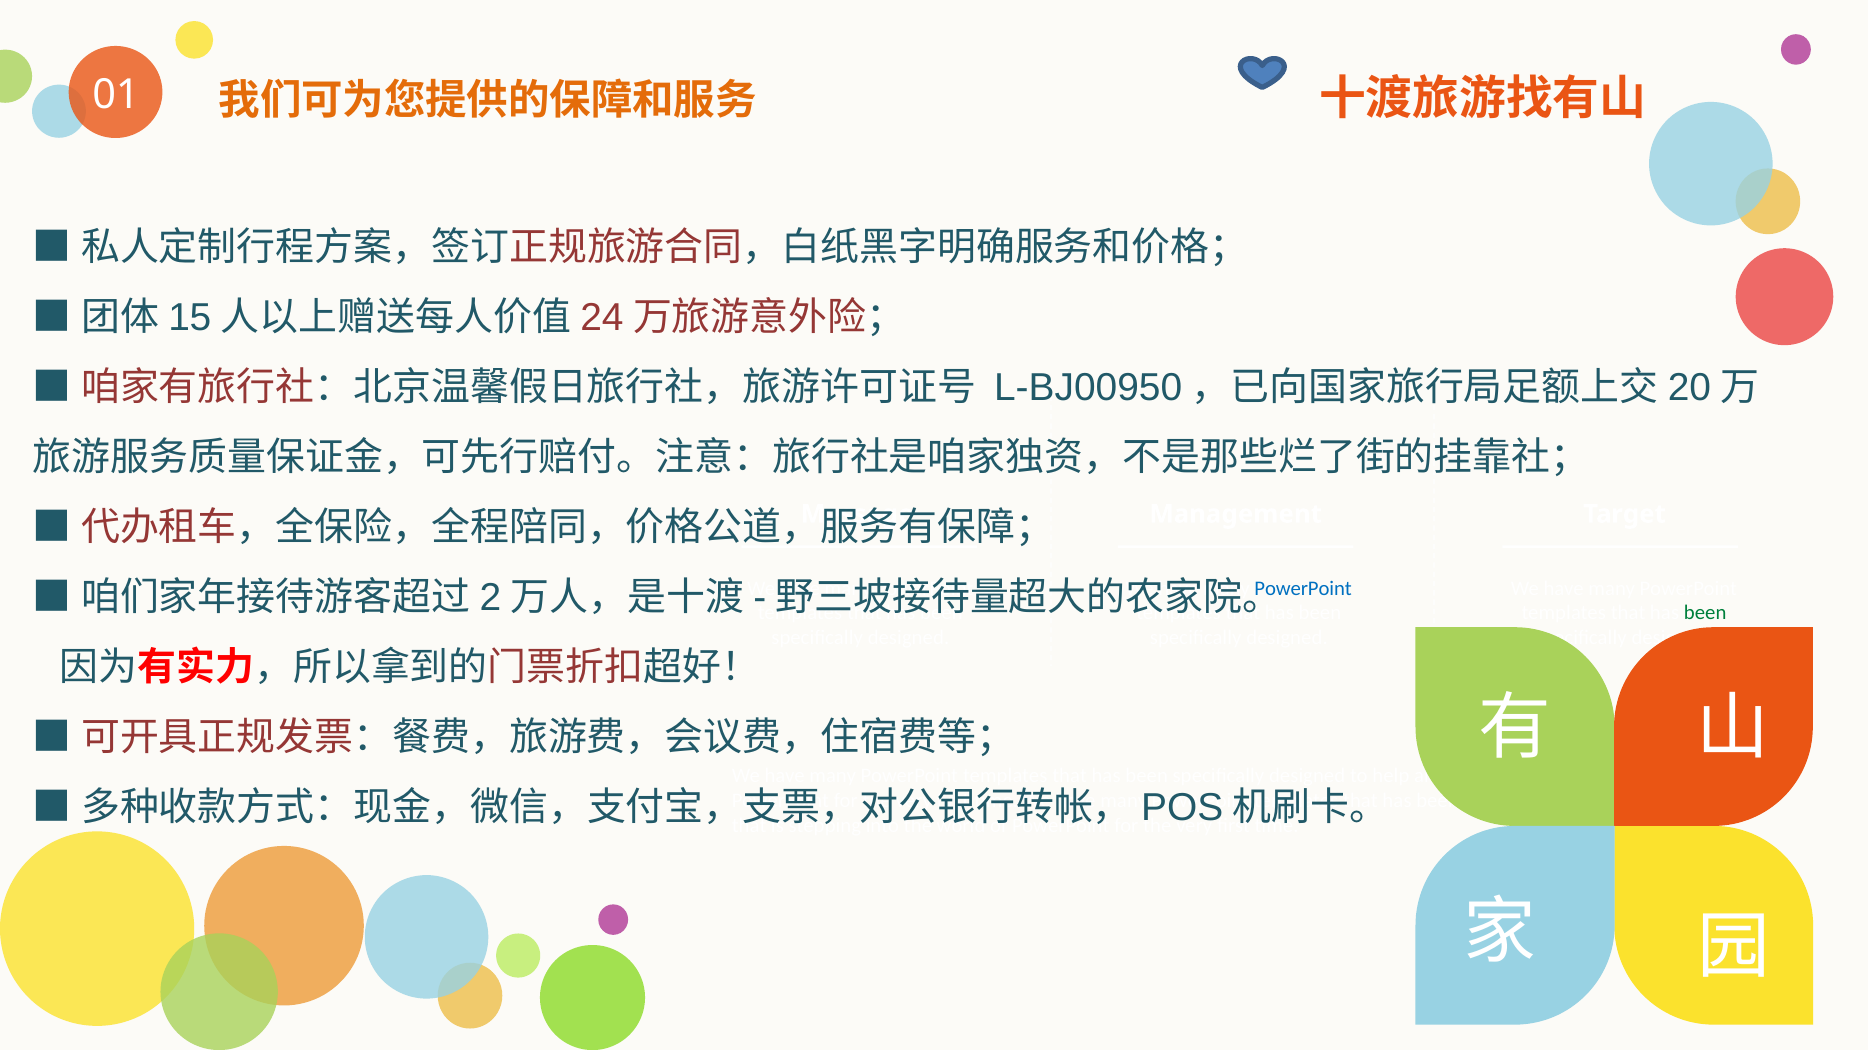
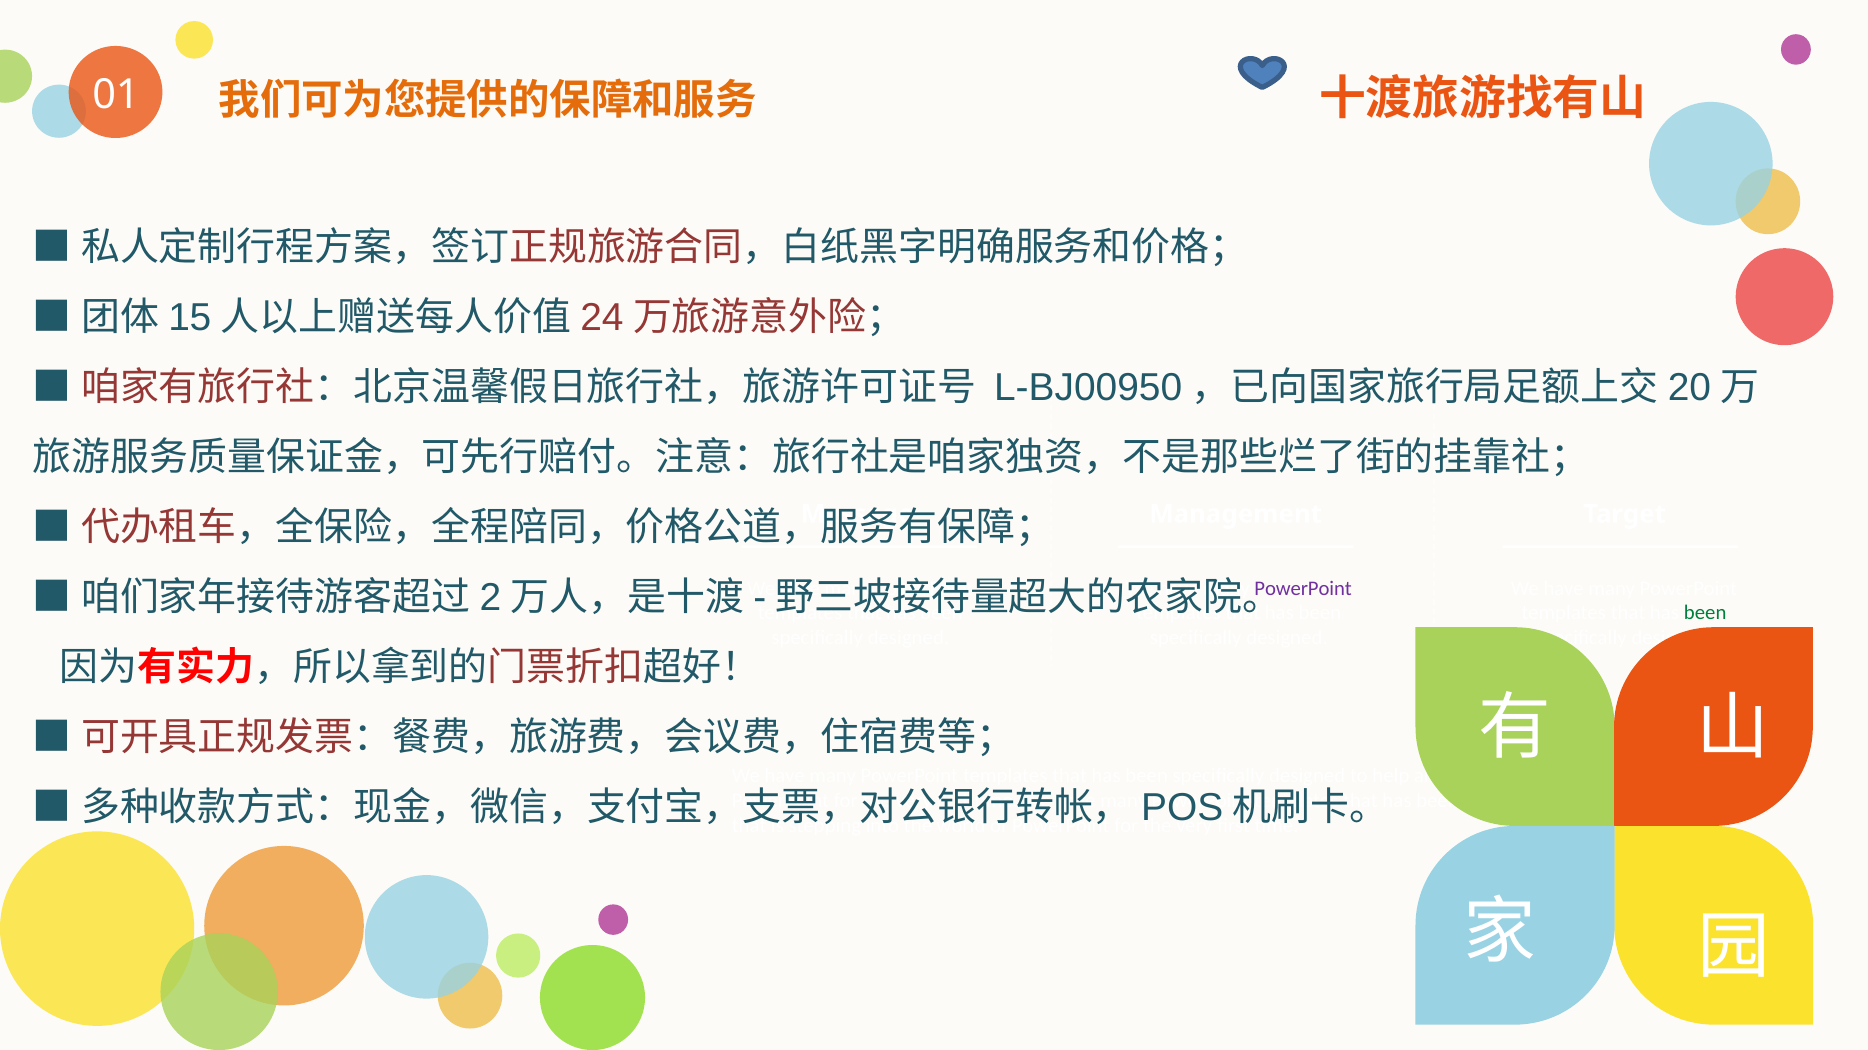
PowerPoint colour: blue -> purple (1303, 588)
